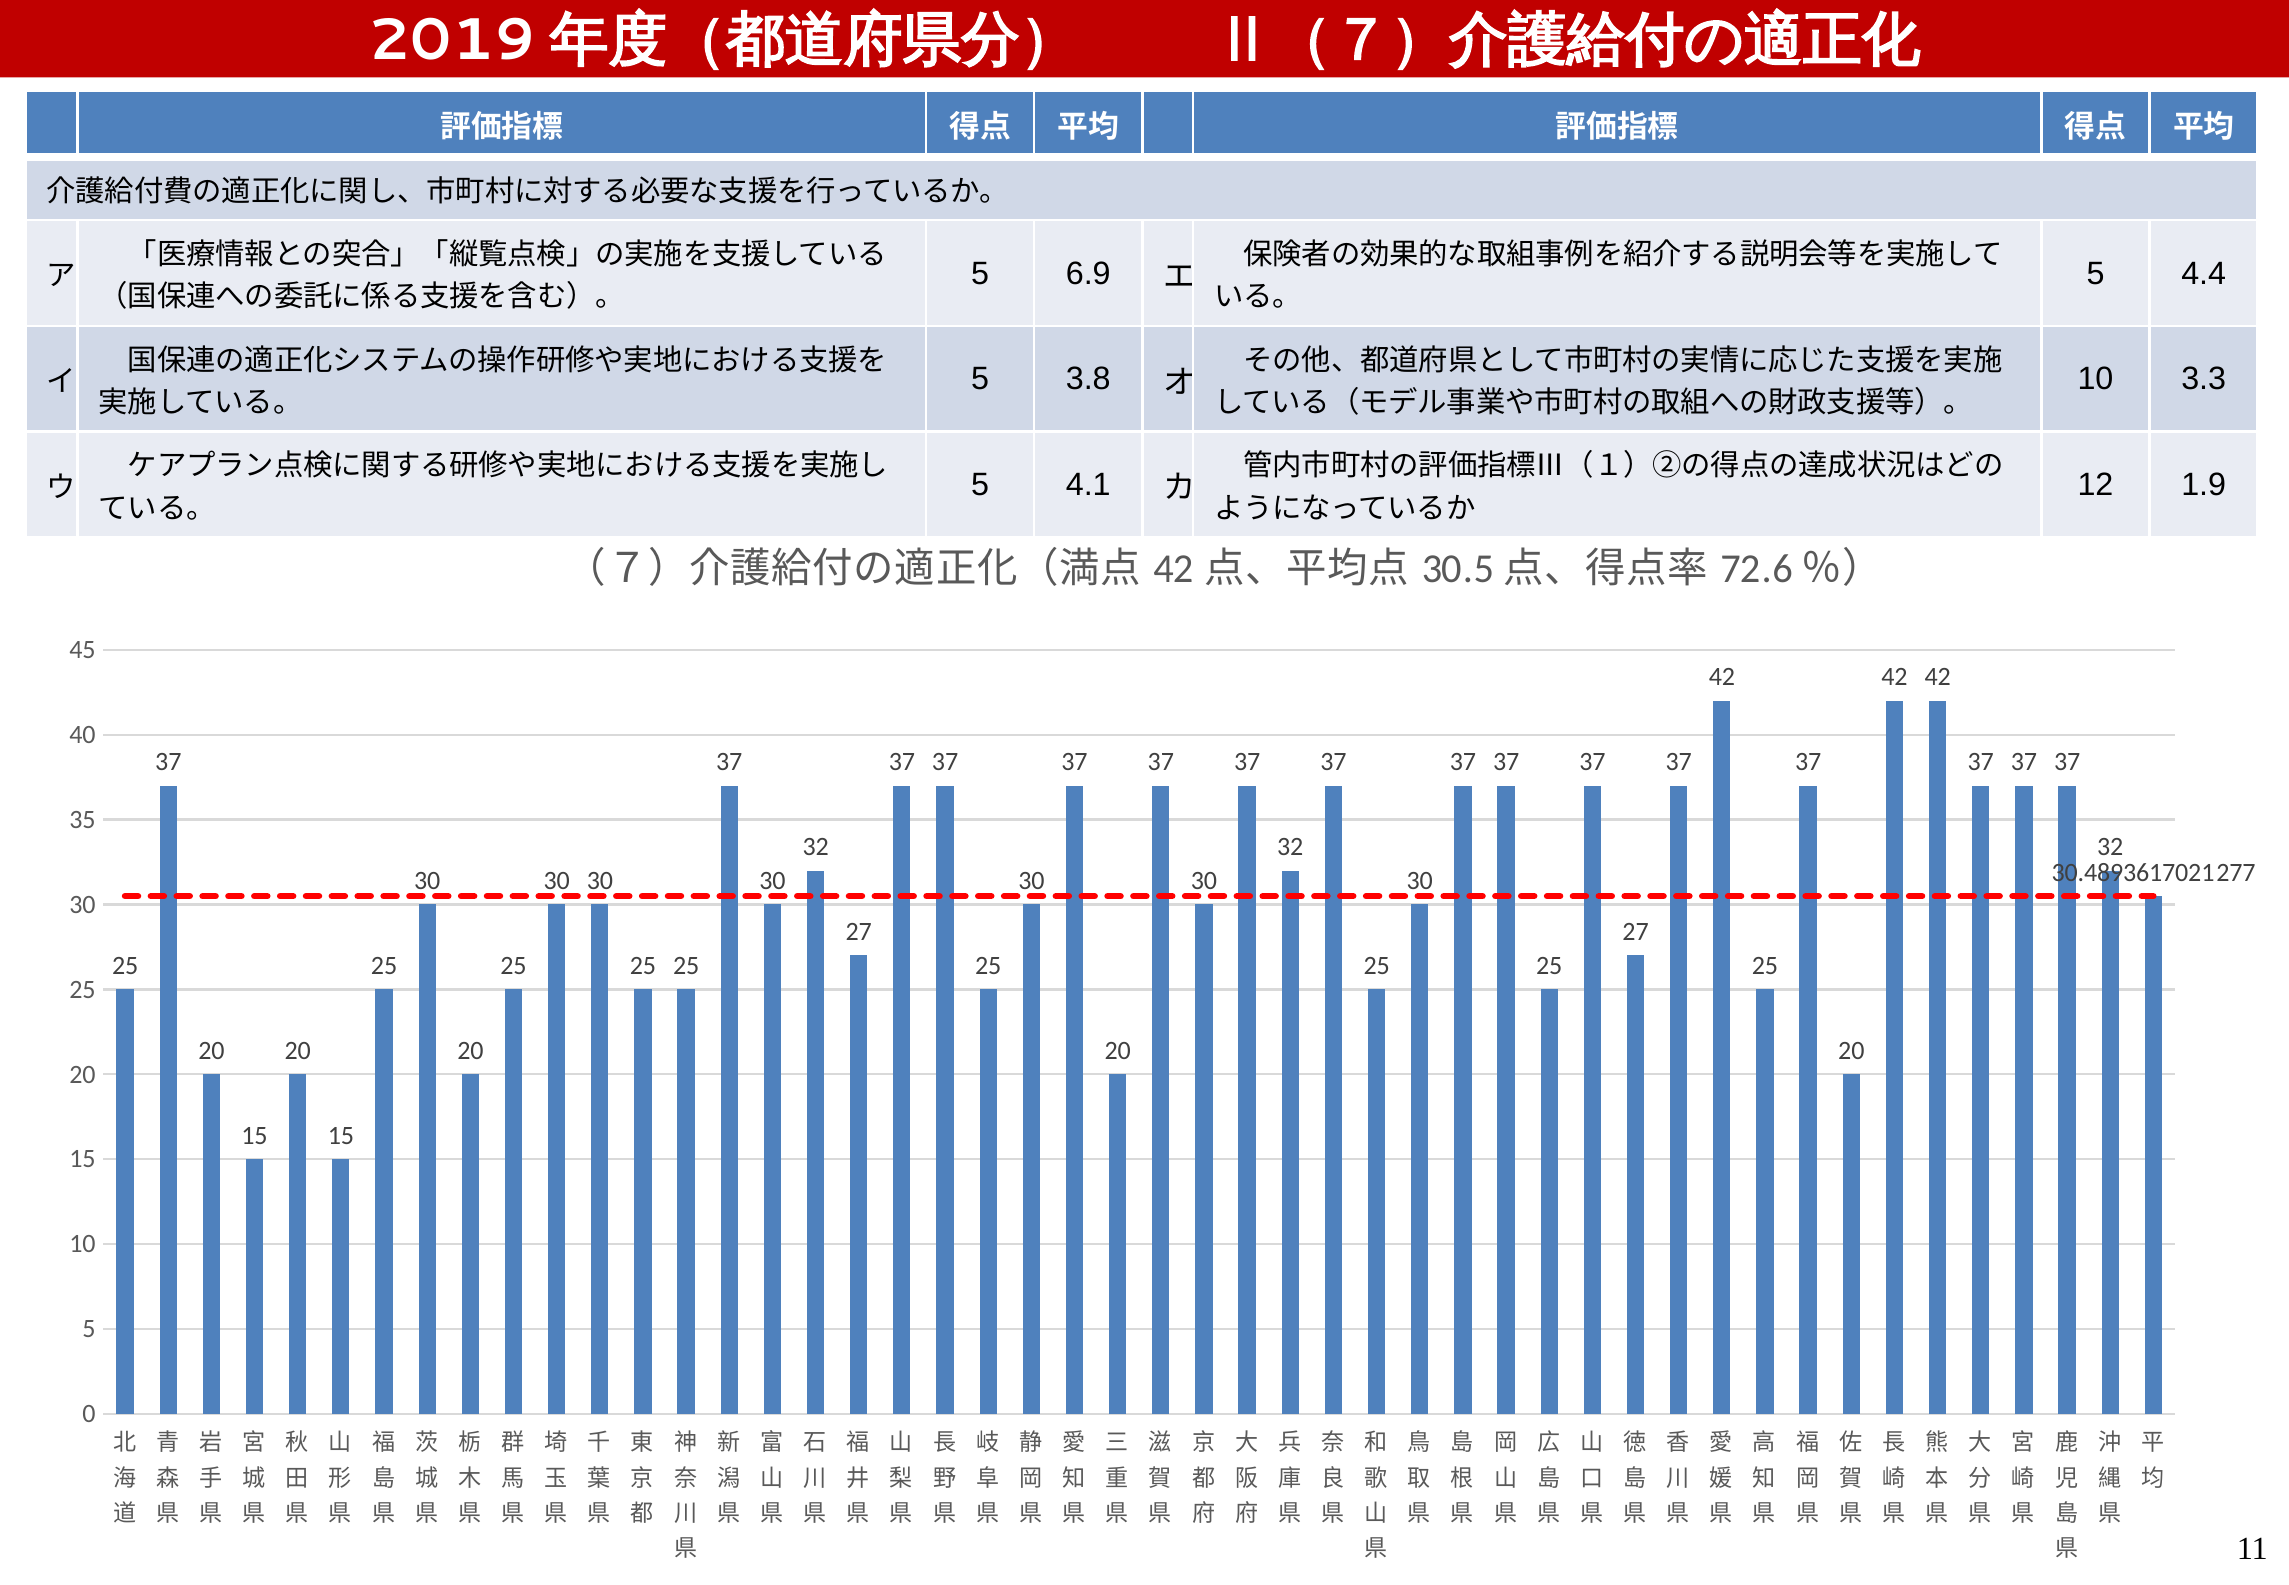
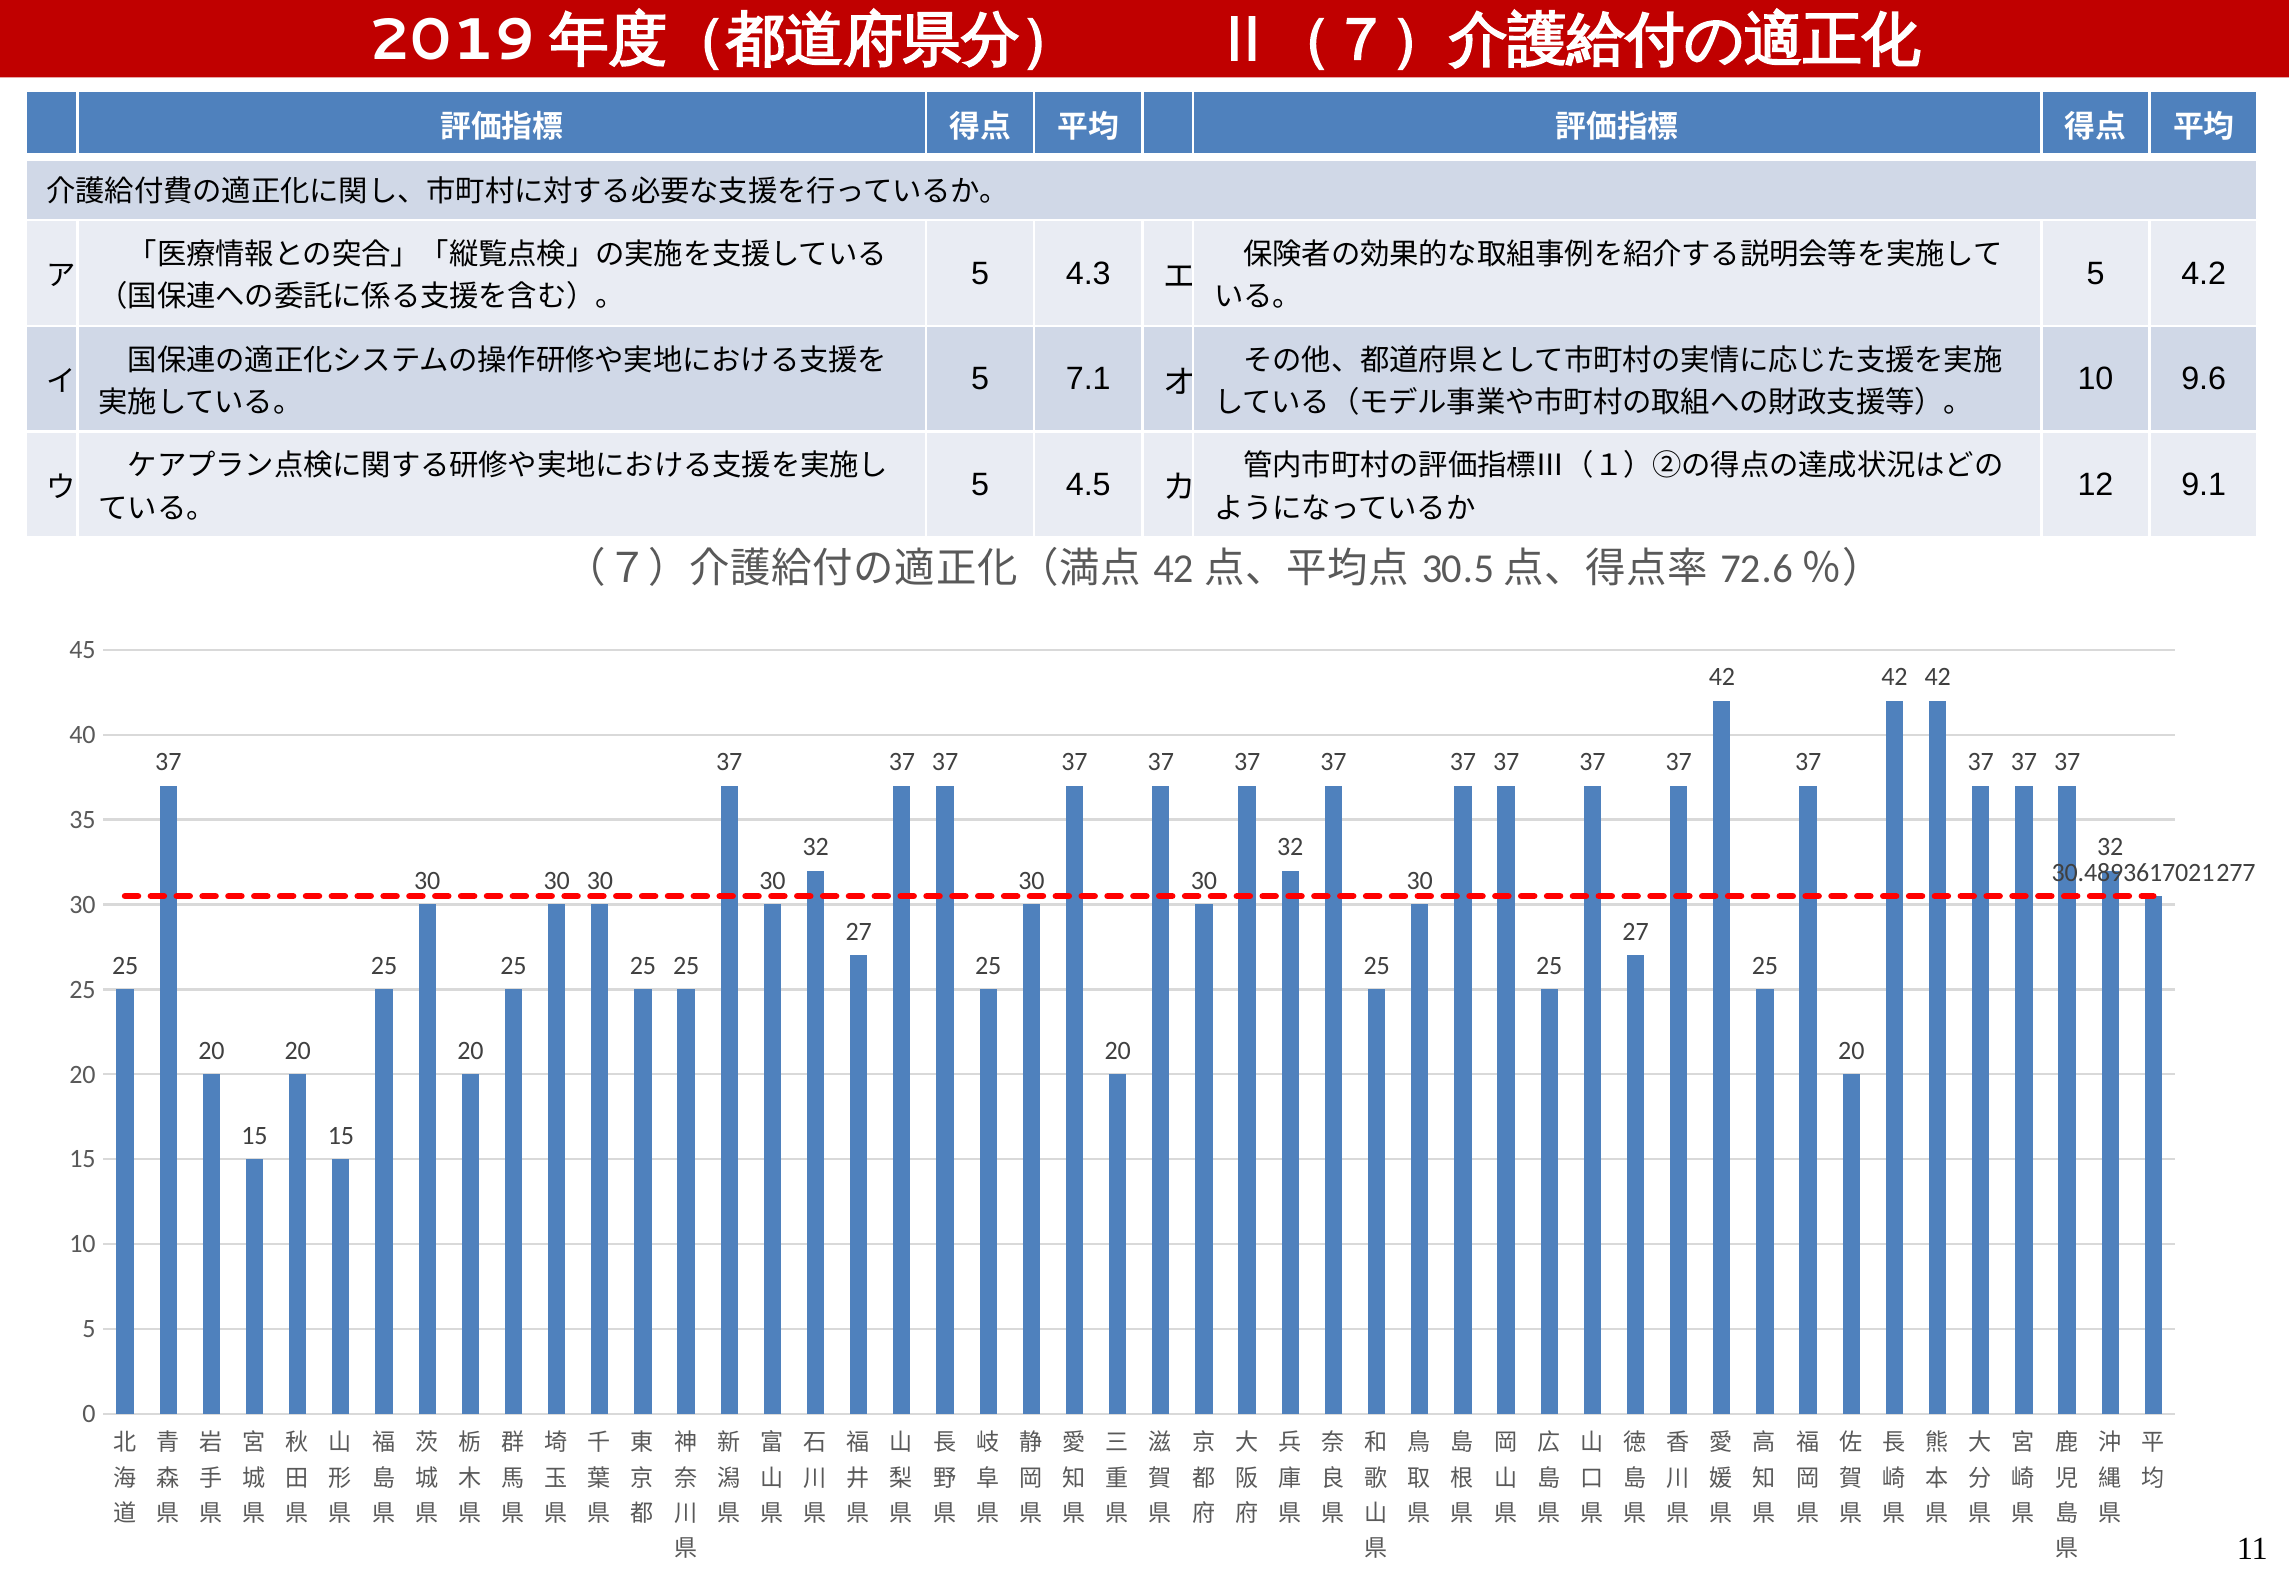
6.9: 6.9 -> 4.3 (1088, 274)
4.4: 4.4 -> 4.2 (2204, 274)
3.8: 3.8 -> 7.1 (1088, 379)
3.3: 3.3 -> 9.6 (2204, 379)
4.1: 4.1 -> 4.5 (1088, 485)
1.9: 1.9 -> 9.1 (2204, 485)
